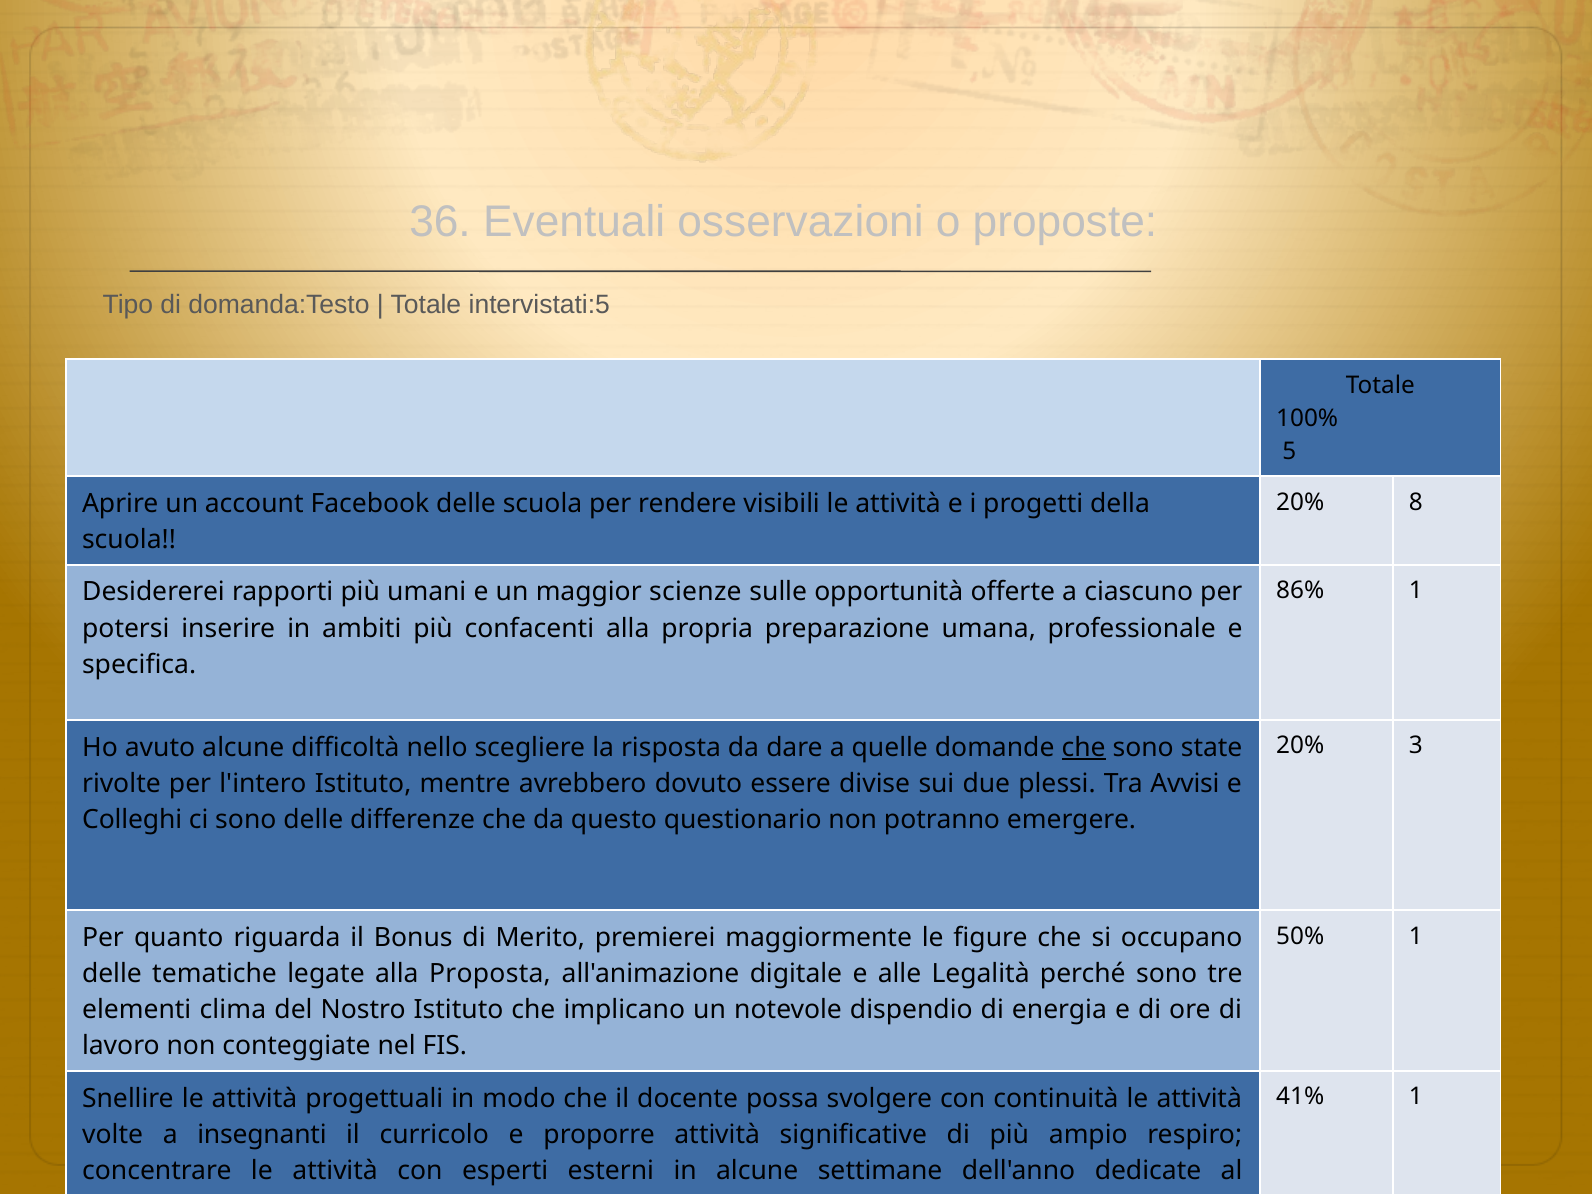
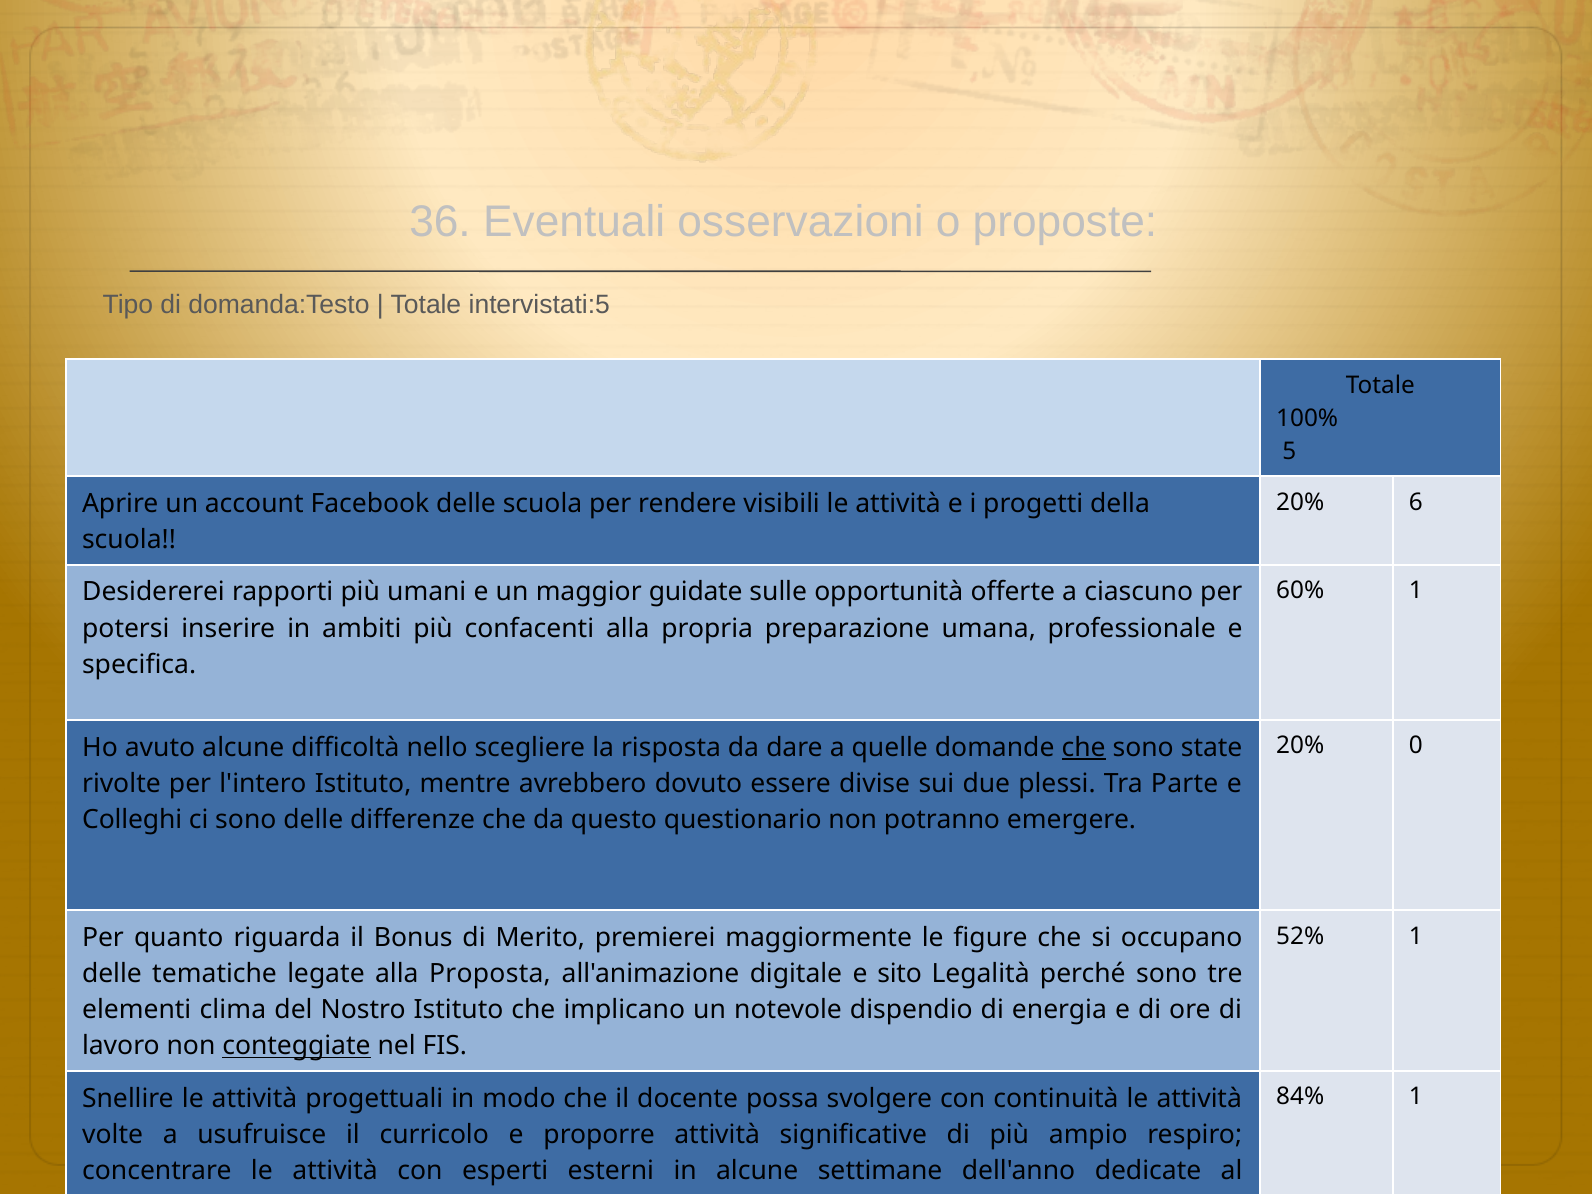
8: 8 -> 6 (1416, 502)
86%: 86% -> 60% (1300, 591)
scienze: scienze -> guidate (696, 592)
3: 3 -> 0 (1416, 746)
Avvisi: Avvisi -> Parte (1185, 784)
50%: 50% -> 52% (1300, 936)
alle: alle -> sito (900, 974)
conteggiate underline: none -> present (296, 1046)
41%: 41% -> 84% (1300, 1097)
insegnanti: insegnanti -> usufruisce (262, 1134)
